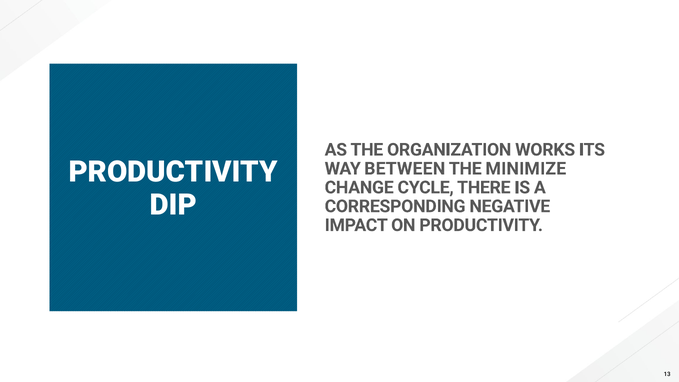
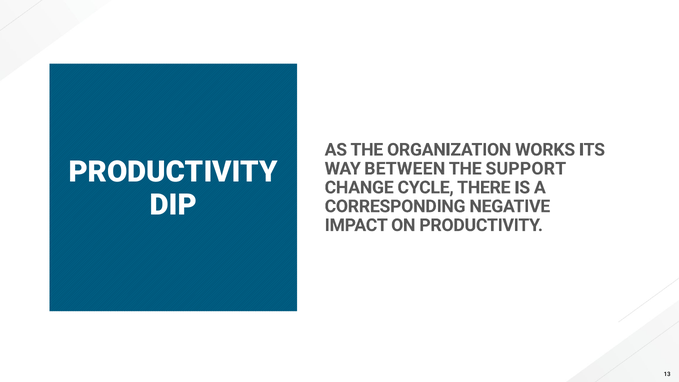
MINIMIZE: MINIMIZE -> SUPPORT (526, 169)
